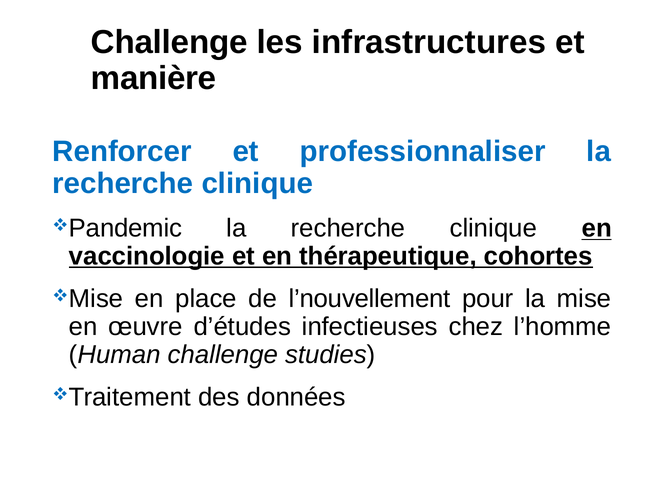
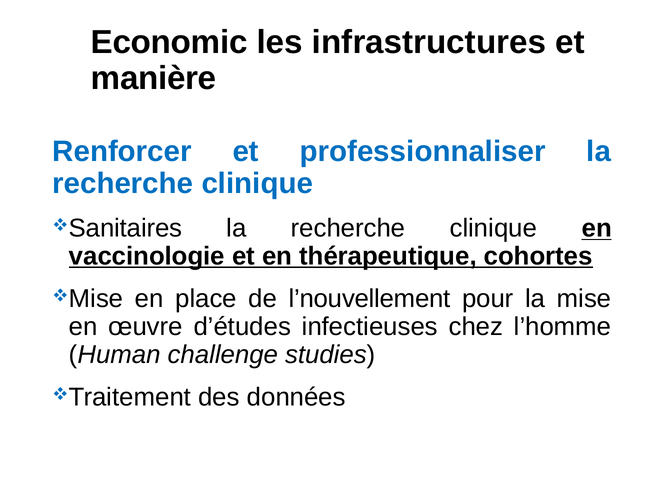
Challenge: Challenge -> Economic (169, 42)
Pandemic: Pandemic -> Sanitaires (126, 228)
